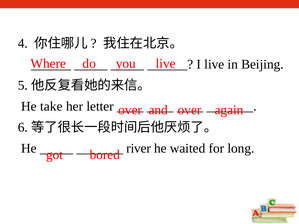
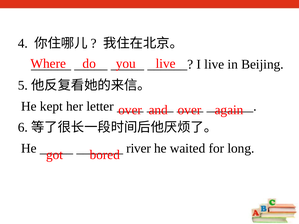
take: take -> kept (51, 106)
